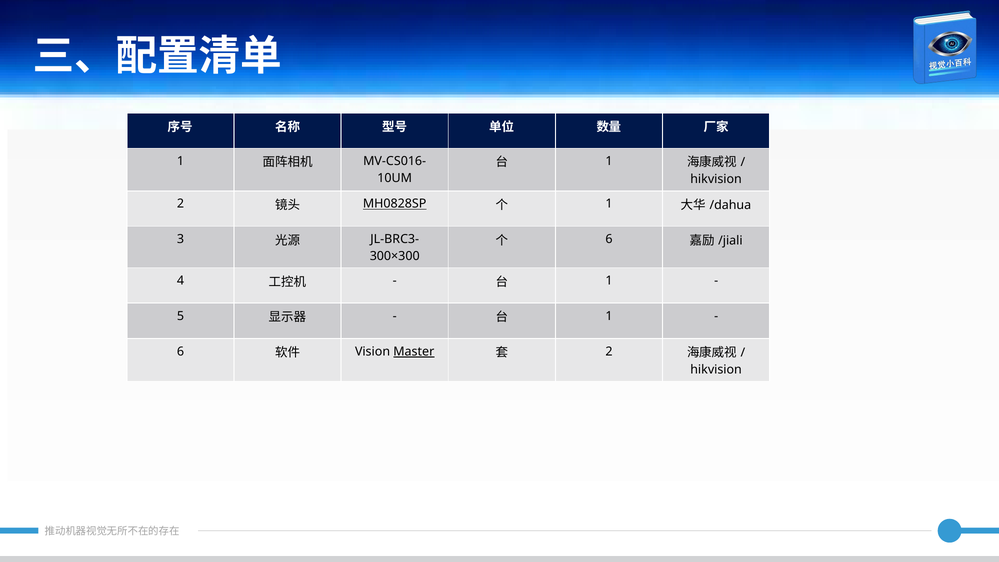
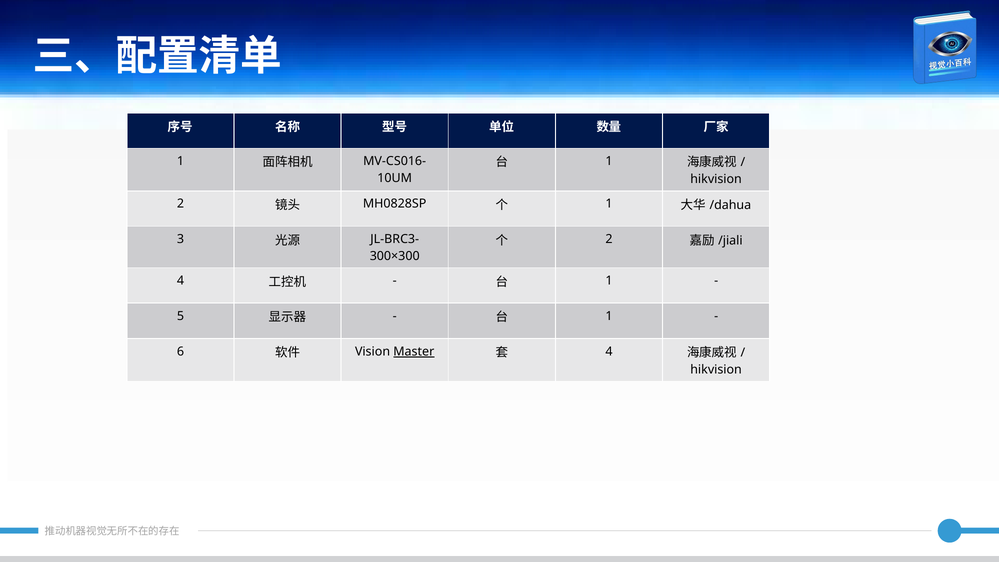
MH0828SP underline: present -> none (395, 204)
6: 6 -> 2 (609, 239)
2: 2 -> 4 (609, 352)
